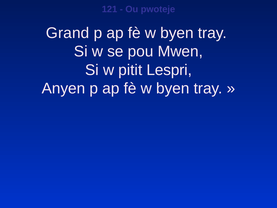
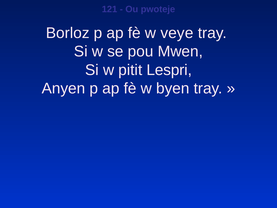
Grand: Grand -> Borloz (68, 33)
byen: byen -> veye (177, 33)
